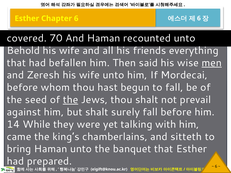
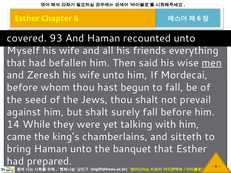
70: 70 -> 93 (56, 38)
Behold: Behold -> Myself (23, 51)
the underline: present -> none (71, 100)
